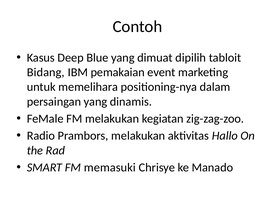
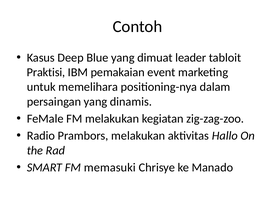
dipilih: dipilih -> leader (191, 58)
Bidang: Bidang -> Praktisi (46, 72)
